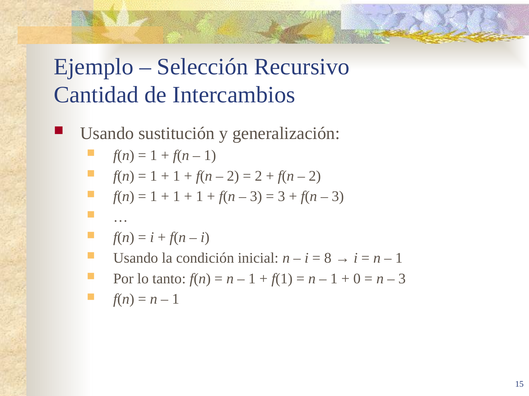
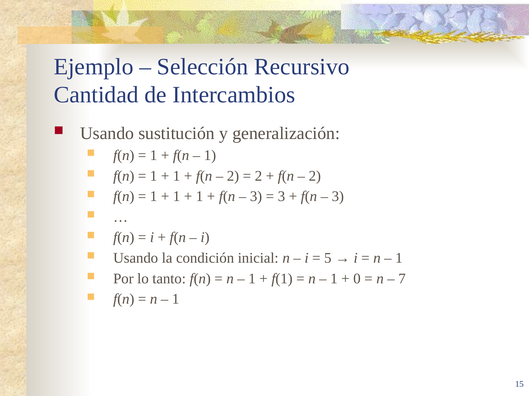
8: 8 -> 5 (328, 259)
3: 3 -> 7 (402, 279)
